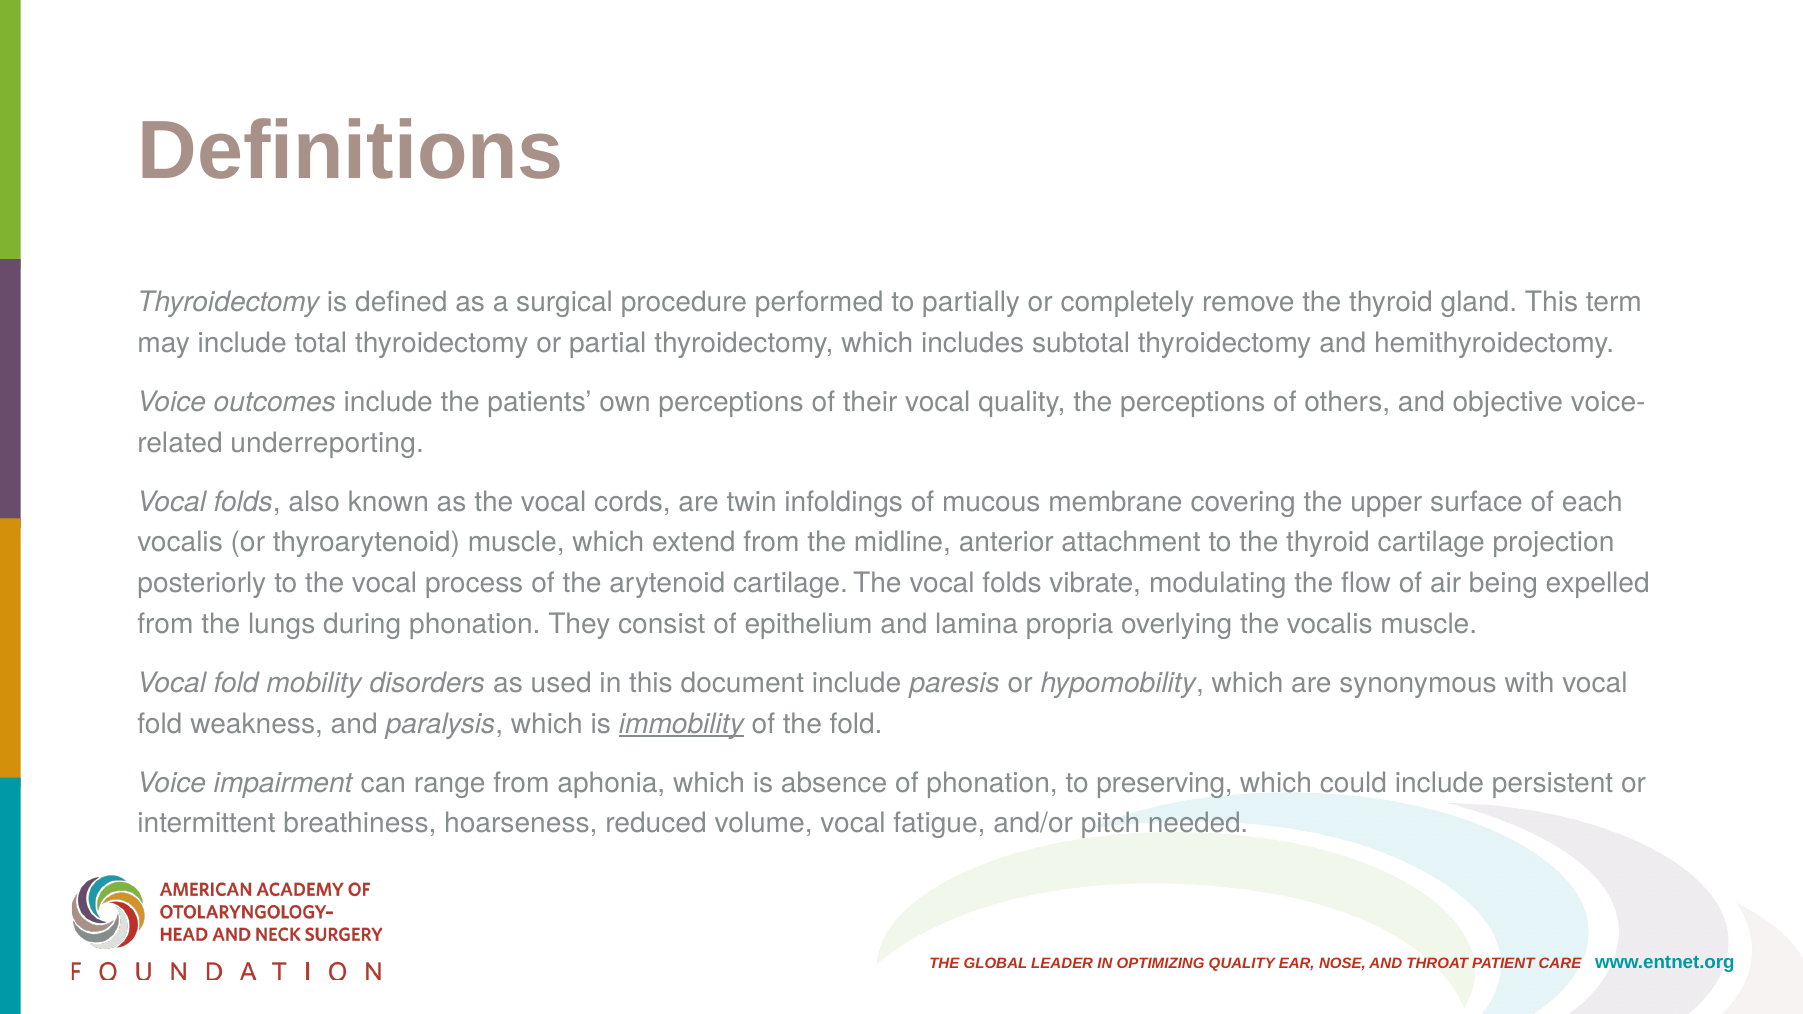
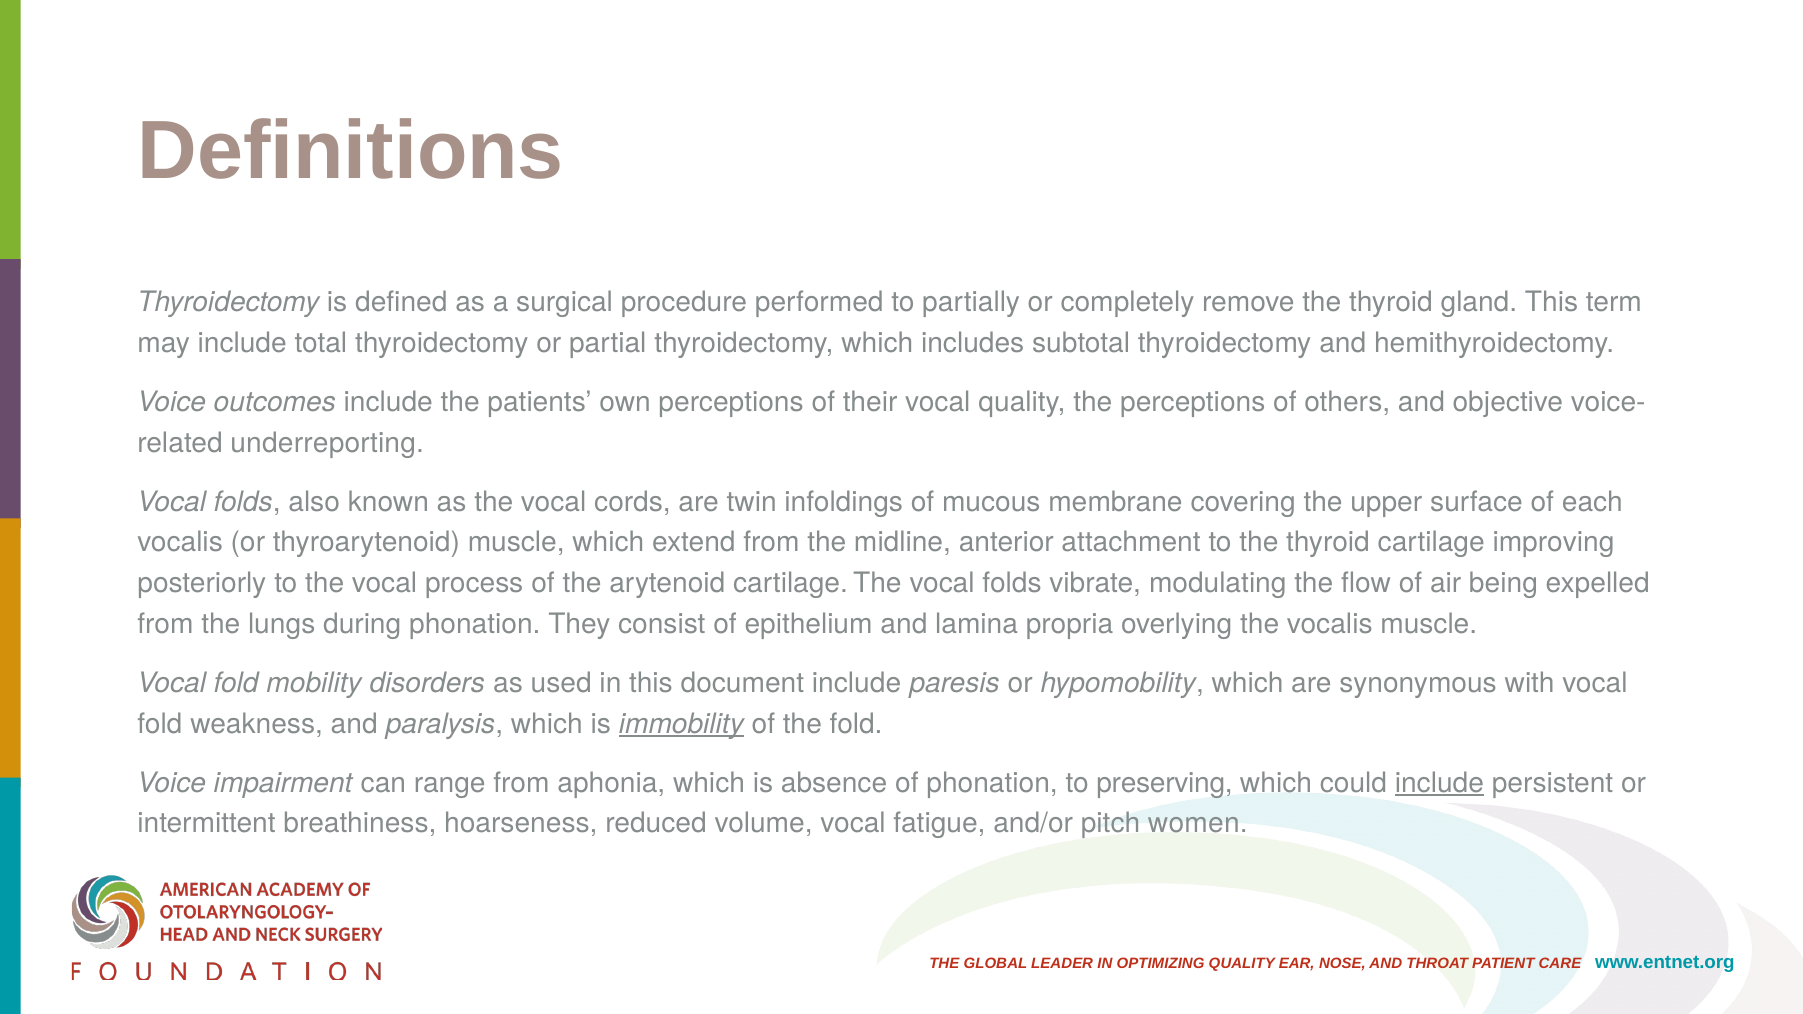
projection: projection -> improving (1554, 543)
include underline: none -> present (1439, 783)
needed: needed -> women (1198, 824)
